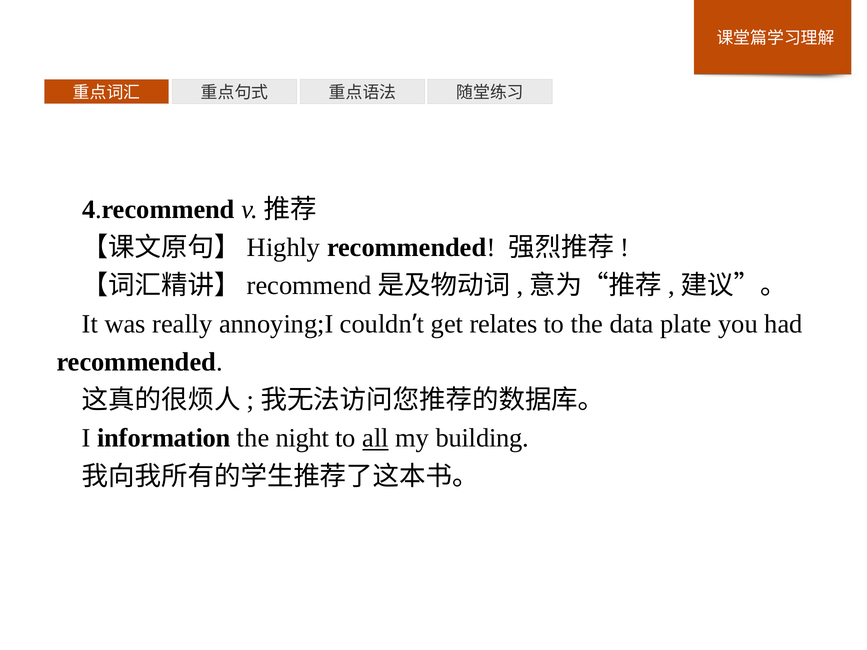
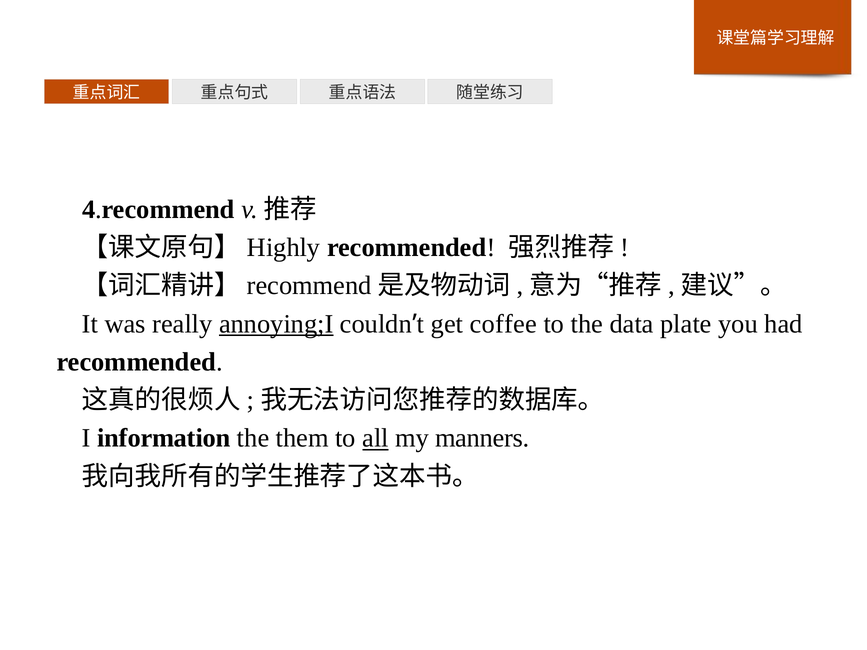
annoying;I underline: none -> present (276, 324)
relates: relates -> coffee (503, 324)
night: night -> them (302, 438)
building: building -> manners (482, 438)
